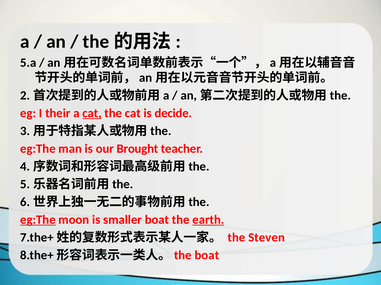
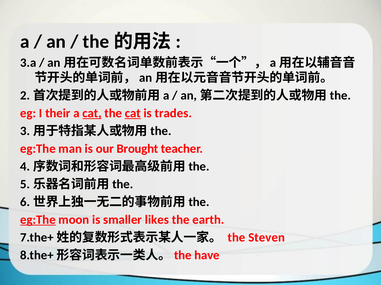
5.a: 5.a -> 3.a (28, 63)
cat underline: none -> present (133, 114)
decide: decide -> trades (173, 114)
smaller boat: boat -> likes (157, 220)
earth underline: present -> none (208, 220)
boat: boat -> have (207, 256)
